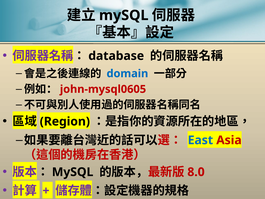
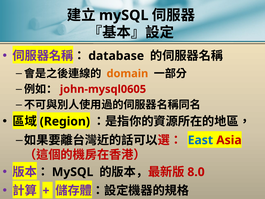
domain colour: blue -> orange (127, 73)
